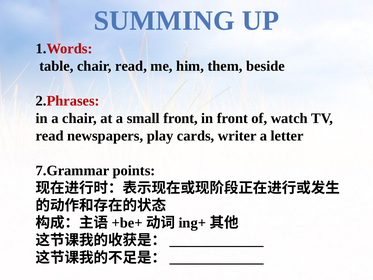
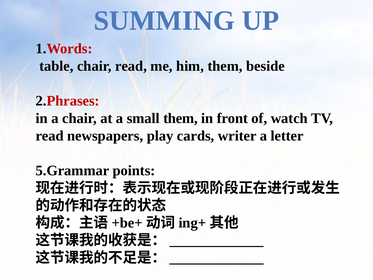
small front: front -> them (181, 118)
7.Grammar: 7.Grammar -> 5.Grammar (72, 170)
